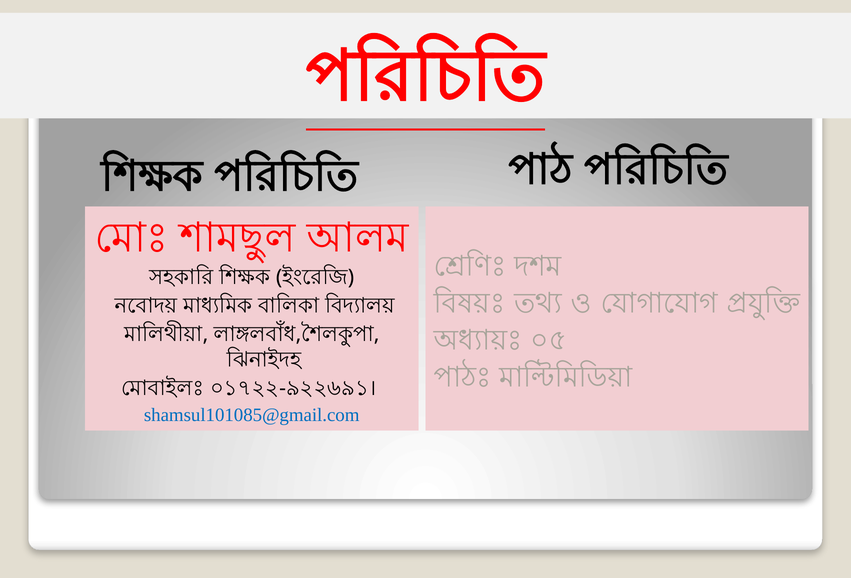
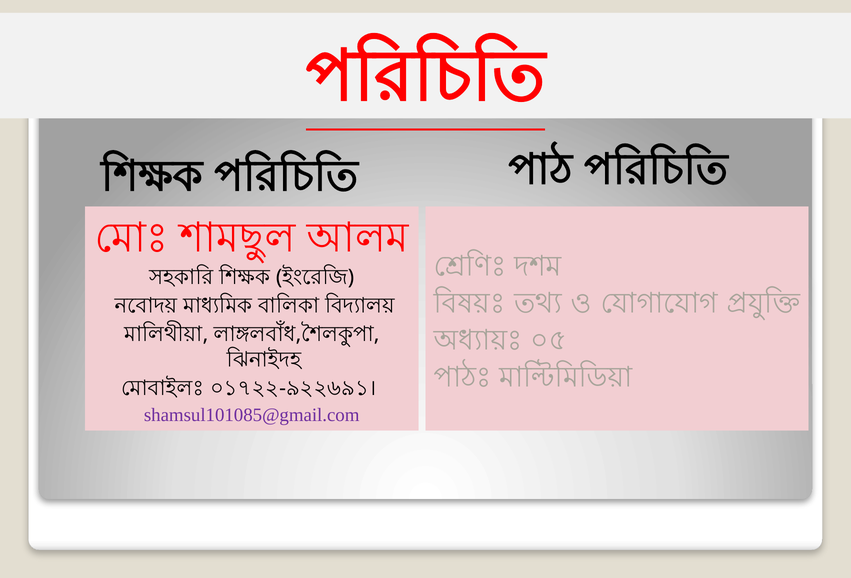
shamsul101085@gmail.com colour: blue -> purple (252, 416)
